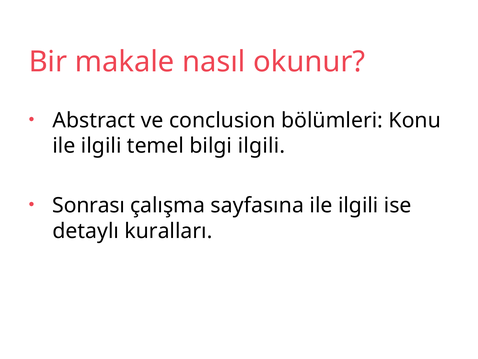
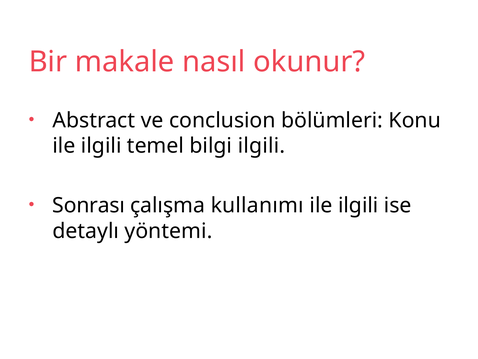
sayfasına: sayfasına -> kullanımı (257, 205)
kuralları: kuralları -> yöntemi (168, 231)
